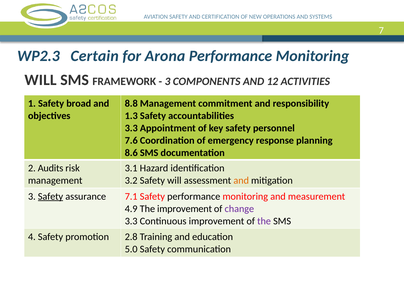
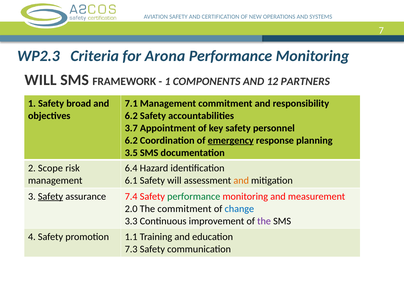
Certain: Certain -> Criteria (95, 56)
3: 3 -> 1 (168, 81)
ACTIVITIES: ACTIVITIES -> PARTNERS (305, 81)
8.8: 8.8 -> 7.1 (131, 103)
1.3: 1.3 -> 6.2 (131, 116)
3.3: 3.3 -> 3.7 (131, 128)
7.6: 7.6 -> 6.2 (131, 140)
emergency underline: none -> present (231, 140)
8.6: 8.6 -> 3.5 (131, 153)
Audits: Audits -> Scope (50, 168)
3.1: 3.1 -> 6.4 (131, 168)
3.2: 3.2 -> 6.1 (131, 180)
7.1: 7.1 -> 7.4 (131, 196)
performance colour: black -> green (194, 196)
4.9: 4.9 -> 2.0 (131, 209)
The improvement: improvement -> commitment (184, 209)
change colour: purple -> blue (239, 209)
2.8: 2.8 -> 1.1 (131, 237)
5.0: 5.0 -> 7.3 (131, 249)
